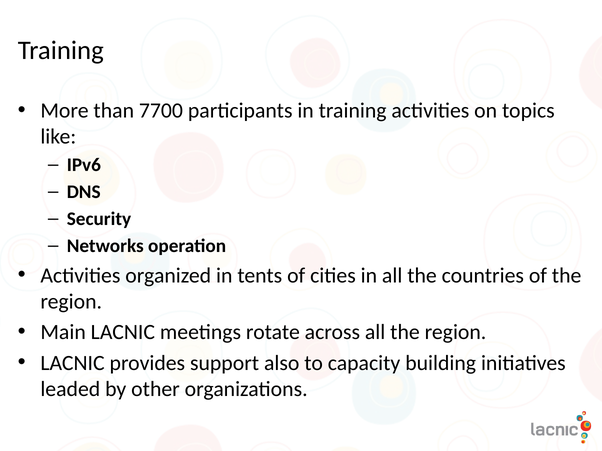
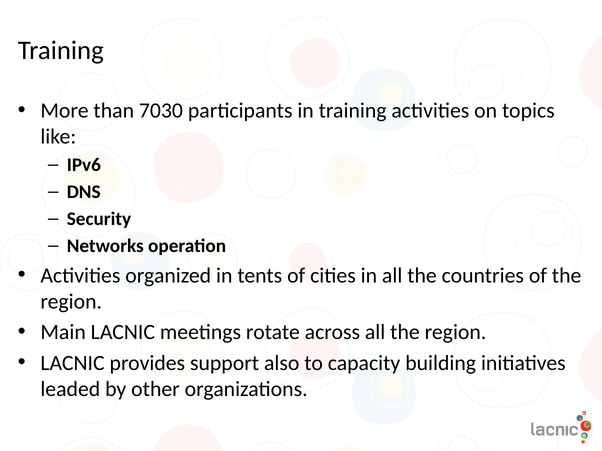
7700: 7700 -> 7030 (161, 111)
